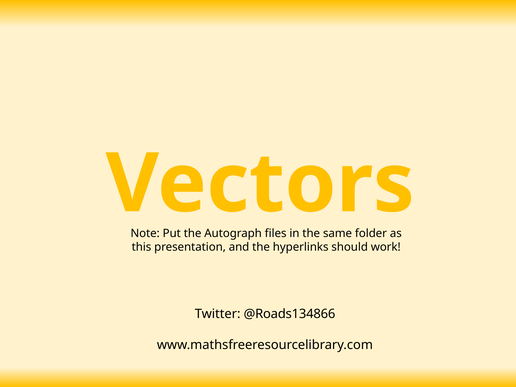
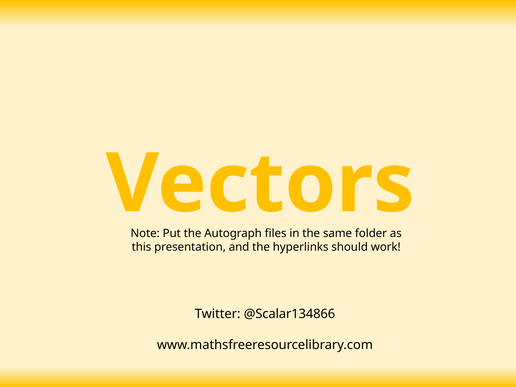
@Roads134866: @Roads134866 -> @Scalar134866 (290, 314)
